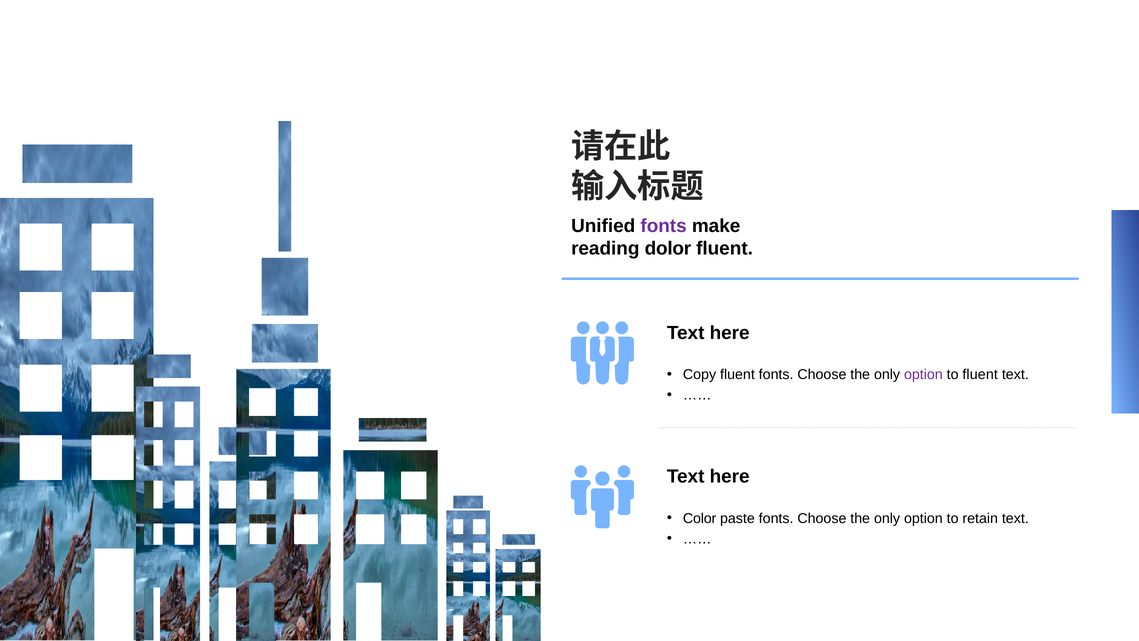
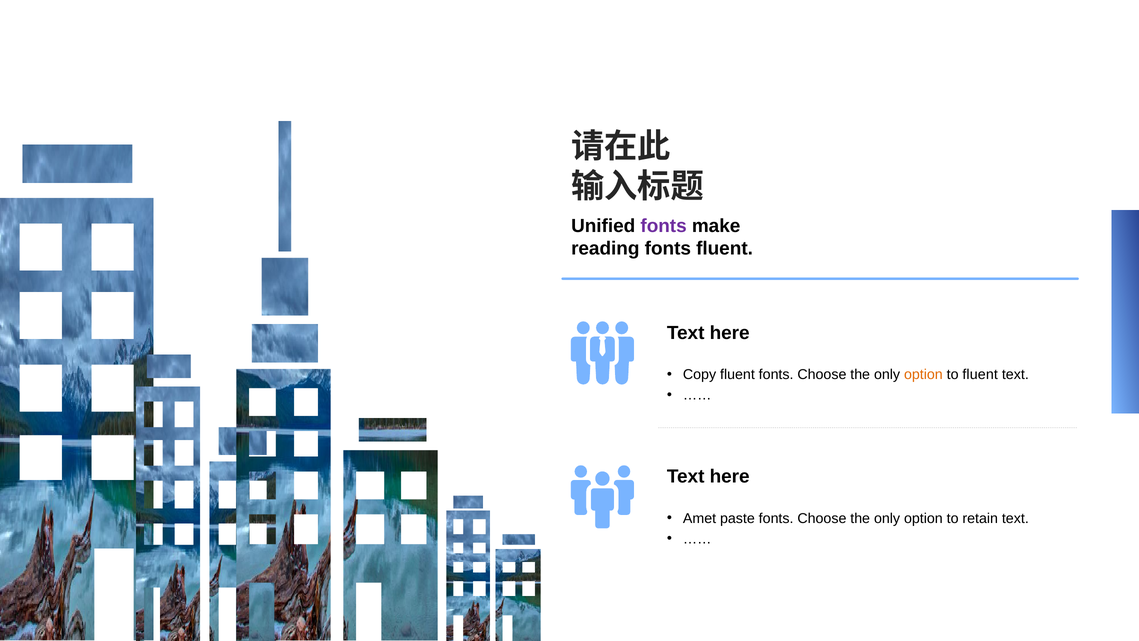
reading dolor: dolor -> fonts (668, 248)
option colour: purple -> orange (923, 375)
Color: Color -> Amet (700, 518)
